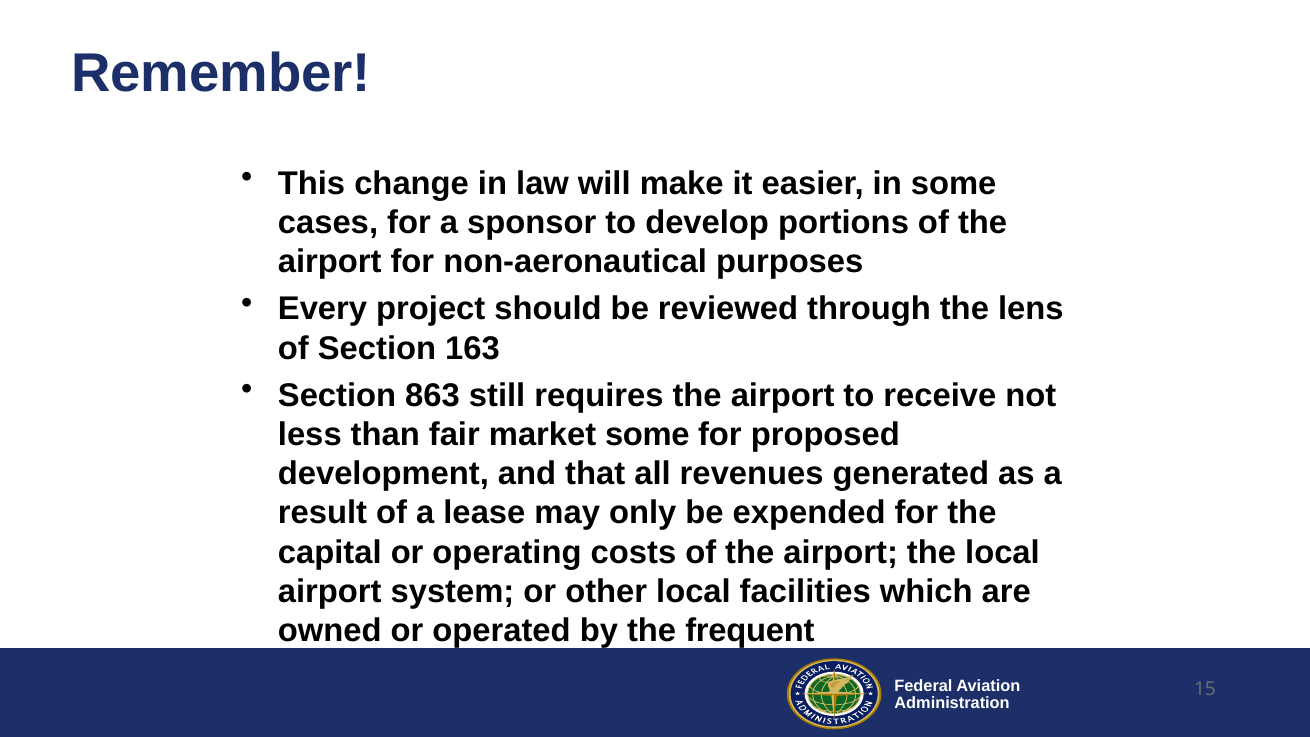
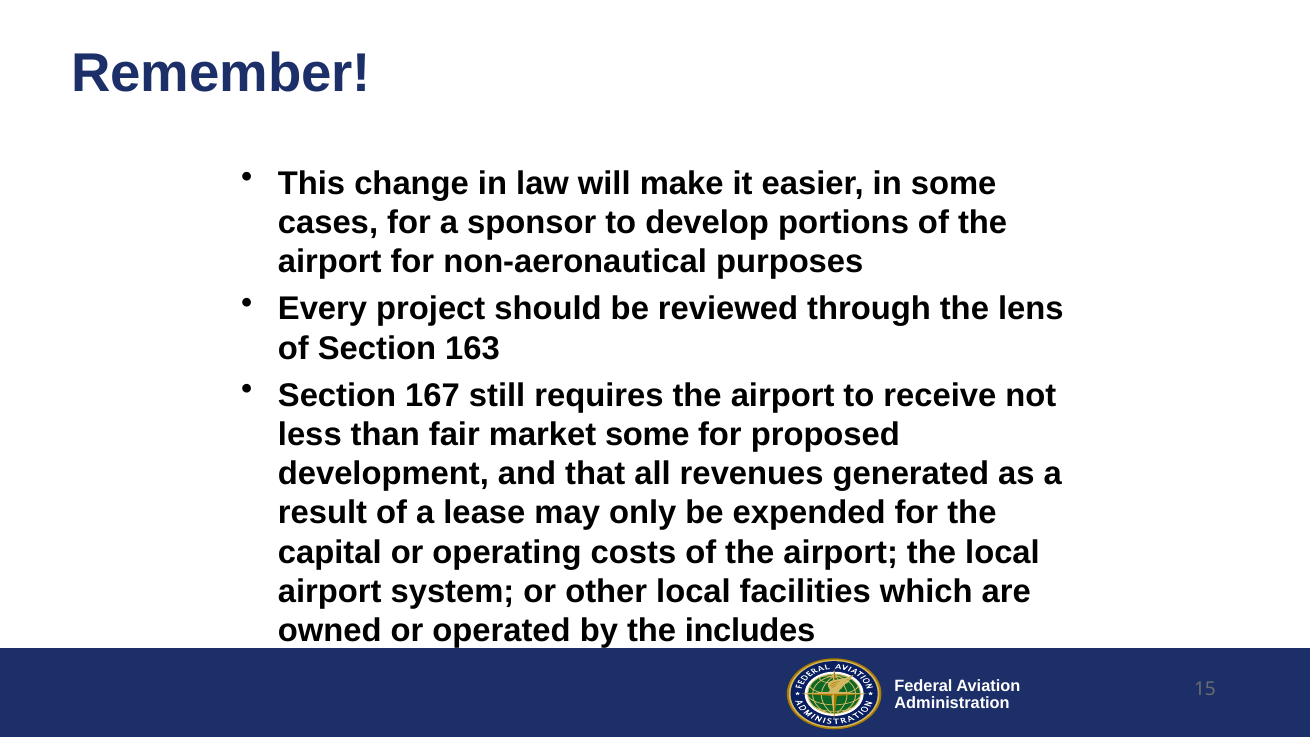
863: 863 -> 167 (432, 395)
frequent: frequent -> includes (750, 631)
